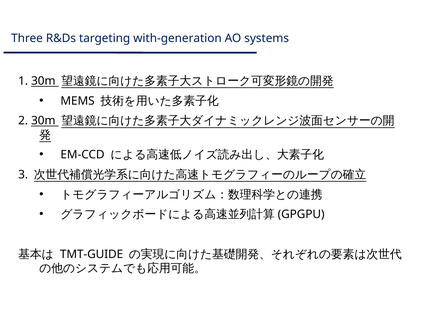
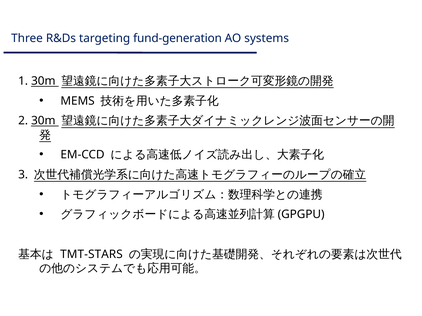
with-generation: with-generation -> fund-generation (178, 38)
TMT-GUIDE: TMT-GUIDE -> TMT-STARS (91, 255)
